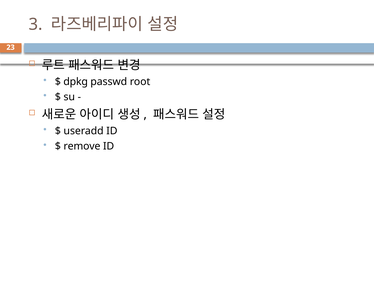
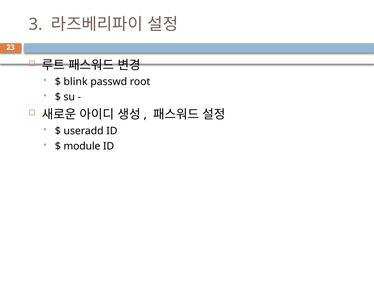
dpkg: dpkg -> blink (76, 81)
remove: remove -> module (82, 146)
